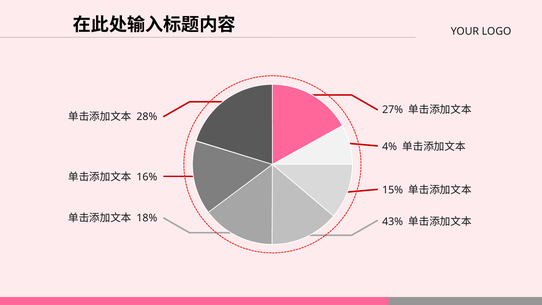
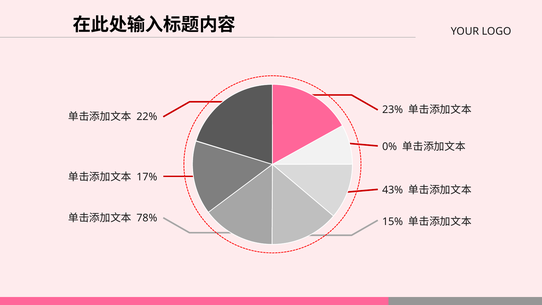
27%: 27% -> 23% (393, 110)
28%: 28% -> 22% (147, 117)
4%: 4% -> 0% (390, 147)
16%: 16% -> 17% (147, 177)
15%: 15% -> 43% (393, 190)
18%: 18% -> 78% (147, 218)
43%: 43% -> 15% (393, 222)
